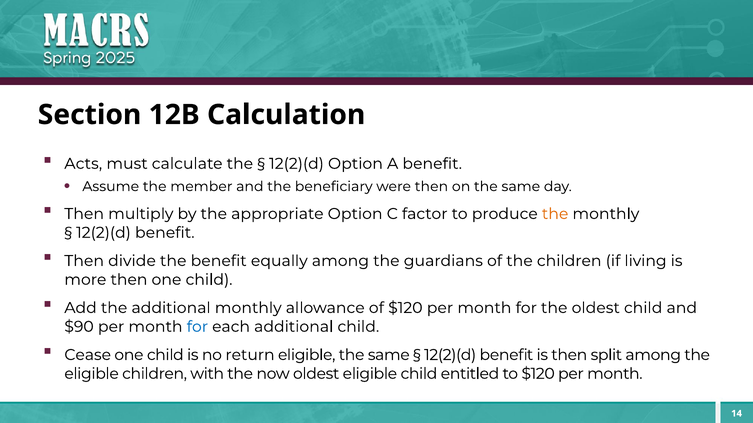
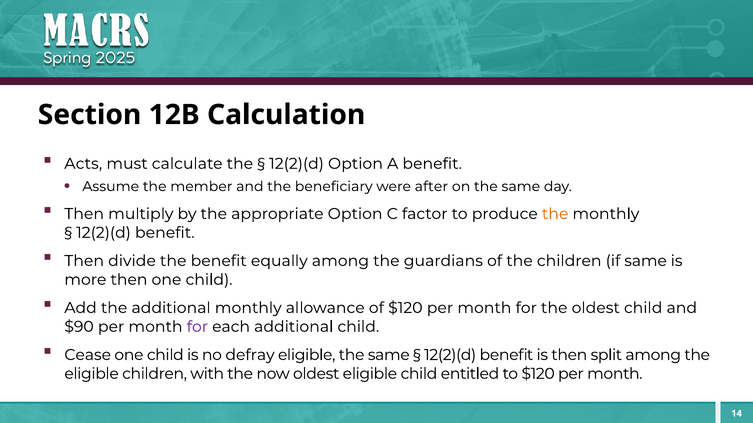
were then: then -> after (431, 187)
if living: living -> same (646, 261)
for colour: blue -> purple (197, 327)
return: return -> defray (250, 355)
